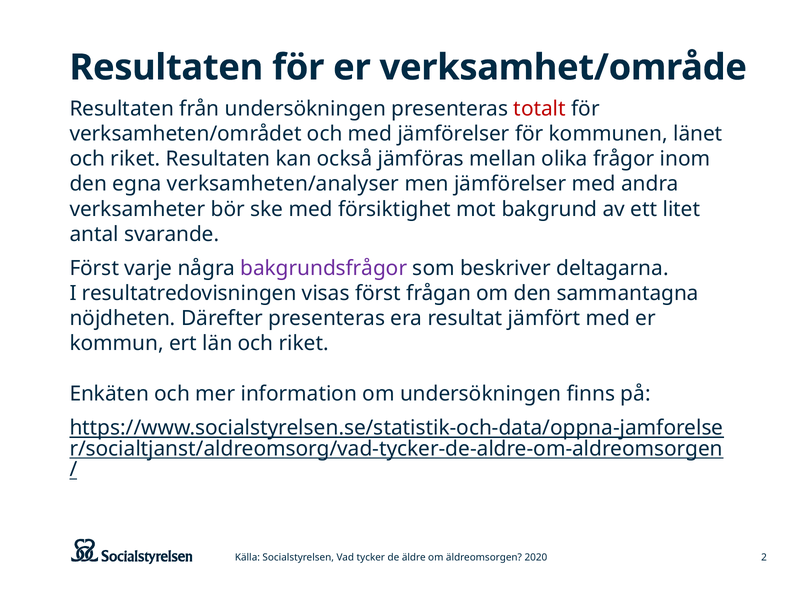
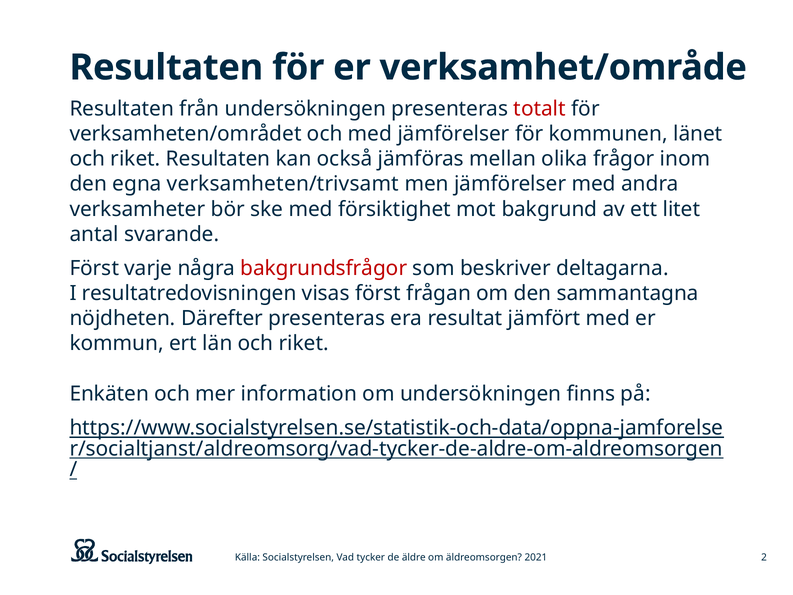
verksamheten/analyser: verksamheten/analyser -> verksamheten/trivsamt (283, 184)
bakgrundsfrågor colour: purple -> red (324, 268)
2020: 2020 -> 2021 (536, 557)
